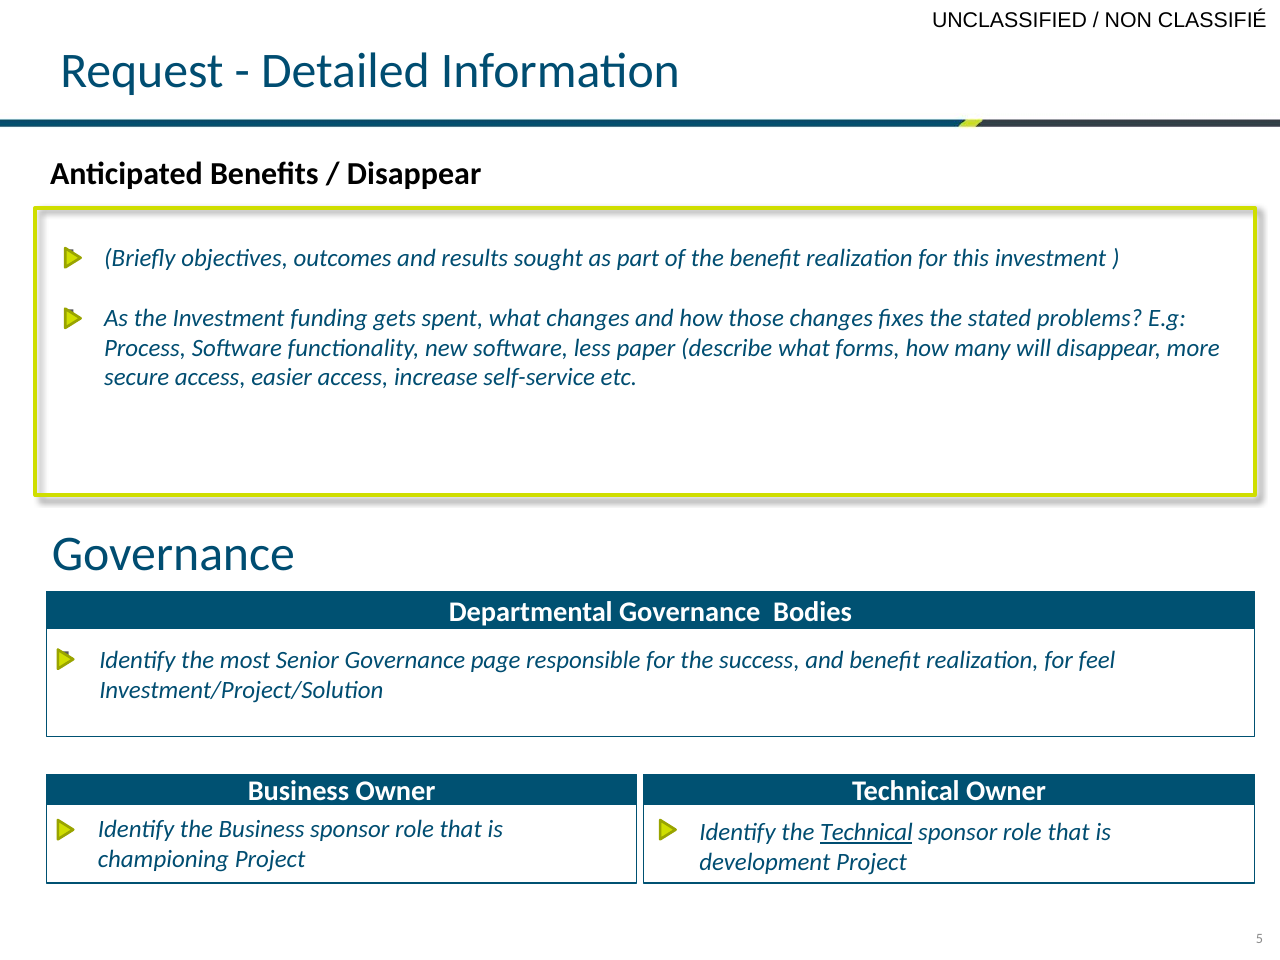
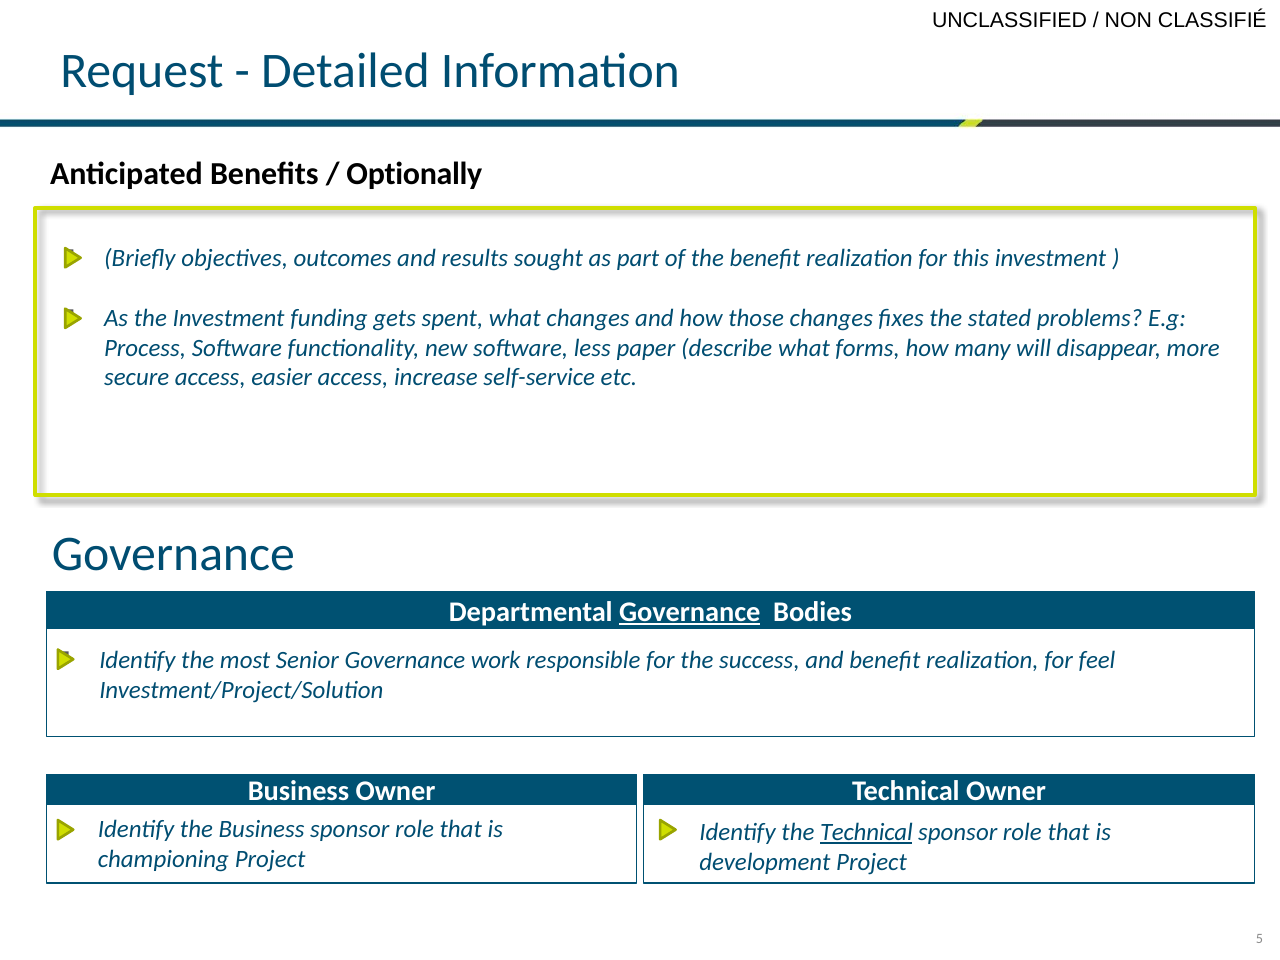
Disappear: Disappear -> Optionally (414, 174)
Governance underline: none -> present (690, 612)
page: page -> work (496, 660)
